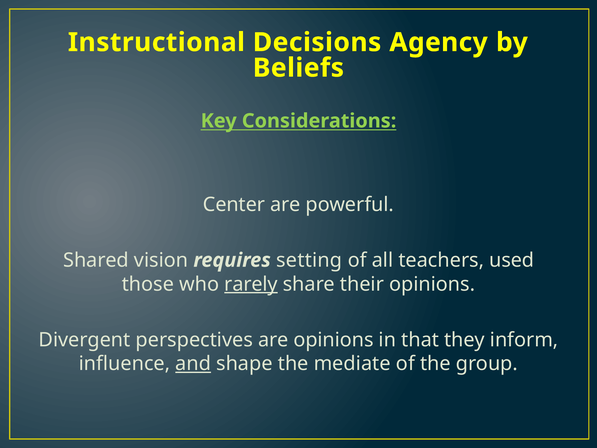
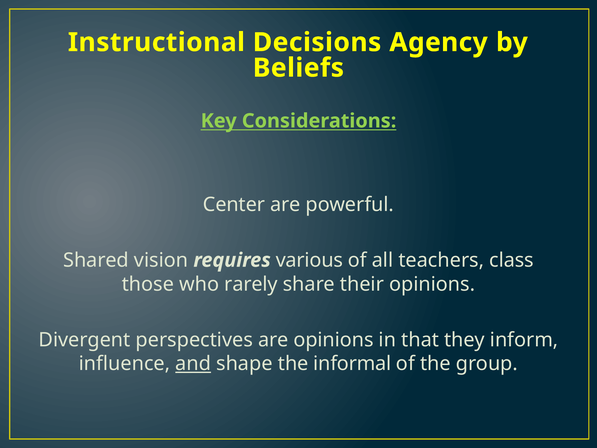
setting: setting -> various (309, 260)
used: used -> class (512, 260)
rarely underline: present -> none (251, 284)
mediate: mediate -> informal (352, 364)
